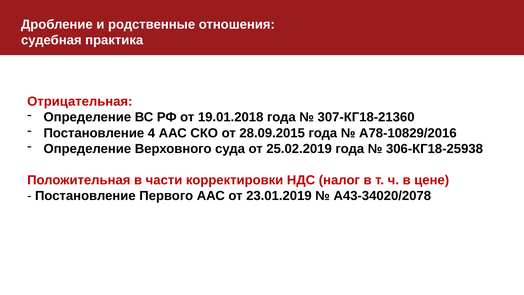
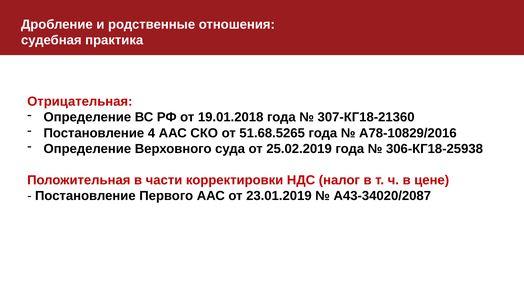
28.09.2015: 28.09.2015 -> 51.68.5265 (272, 133)
А43-34020/2078: А43-34020/2078 -> А43-34020/2087 (382, 196)
